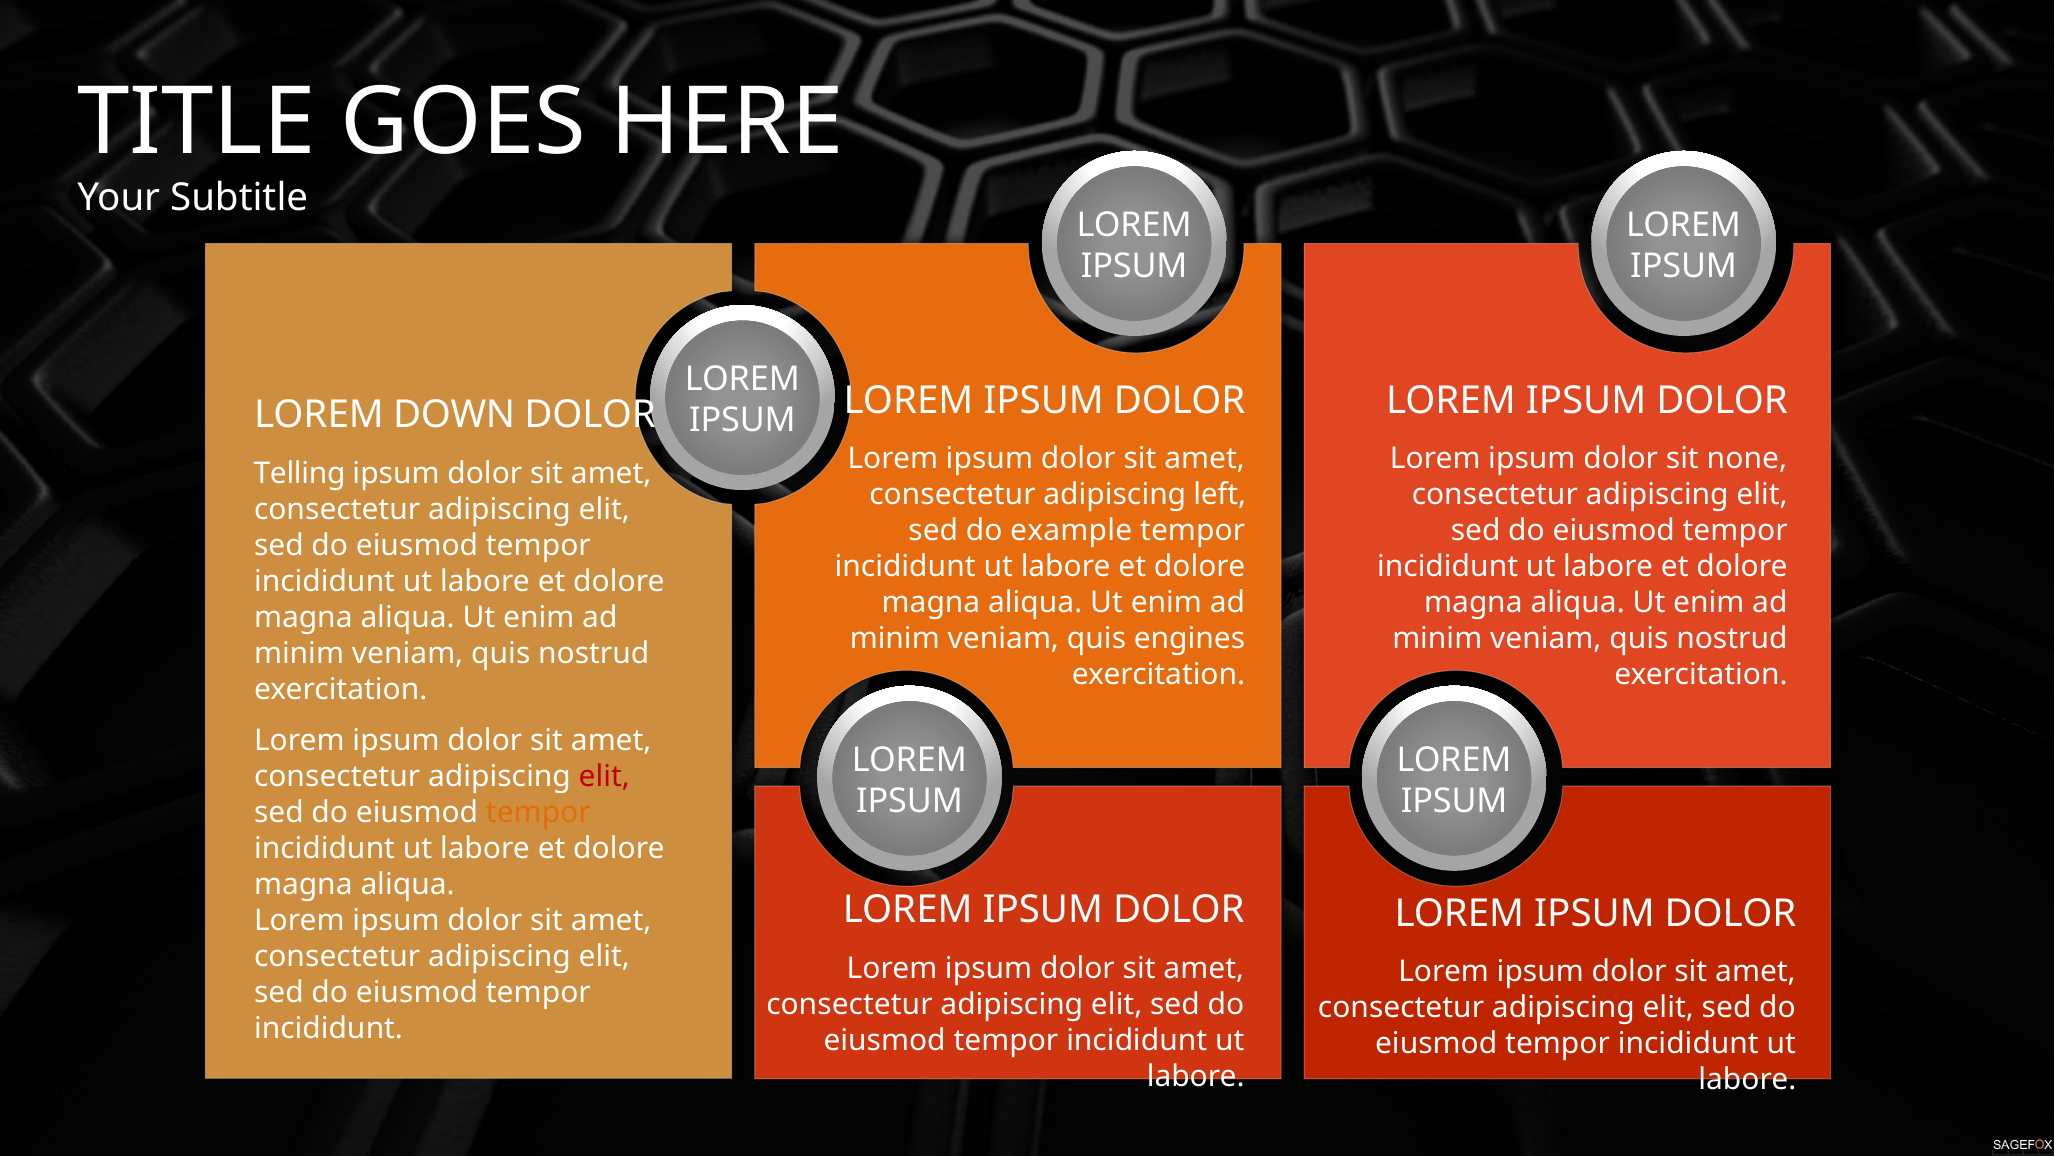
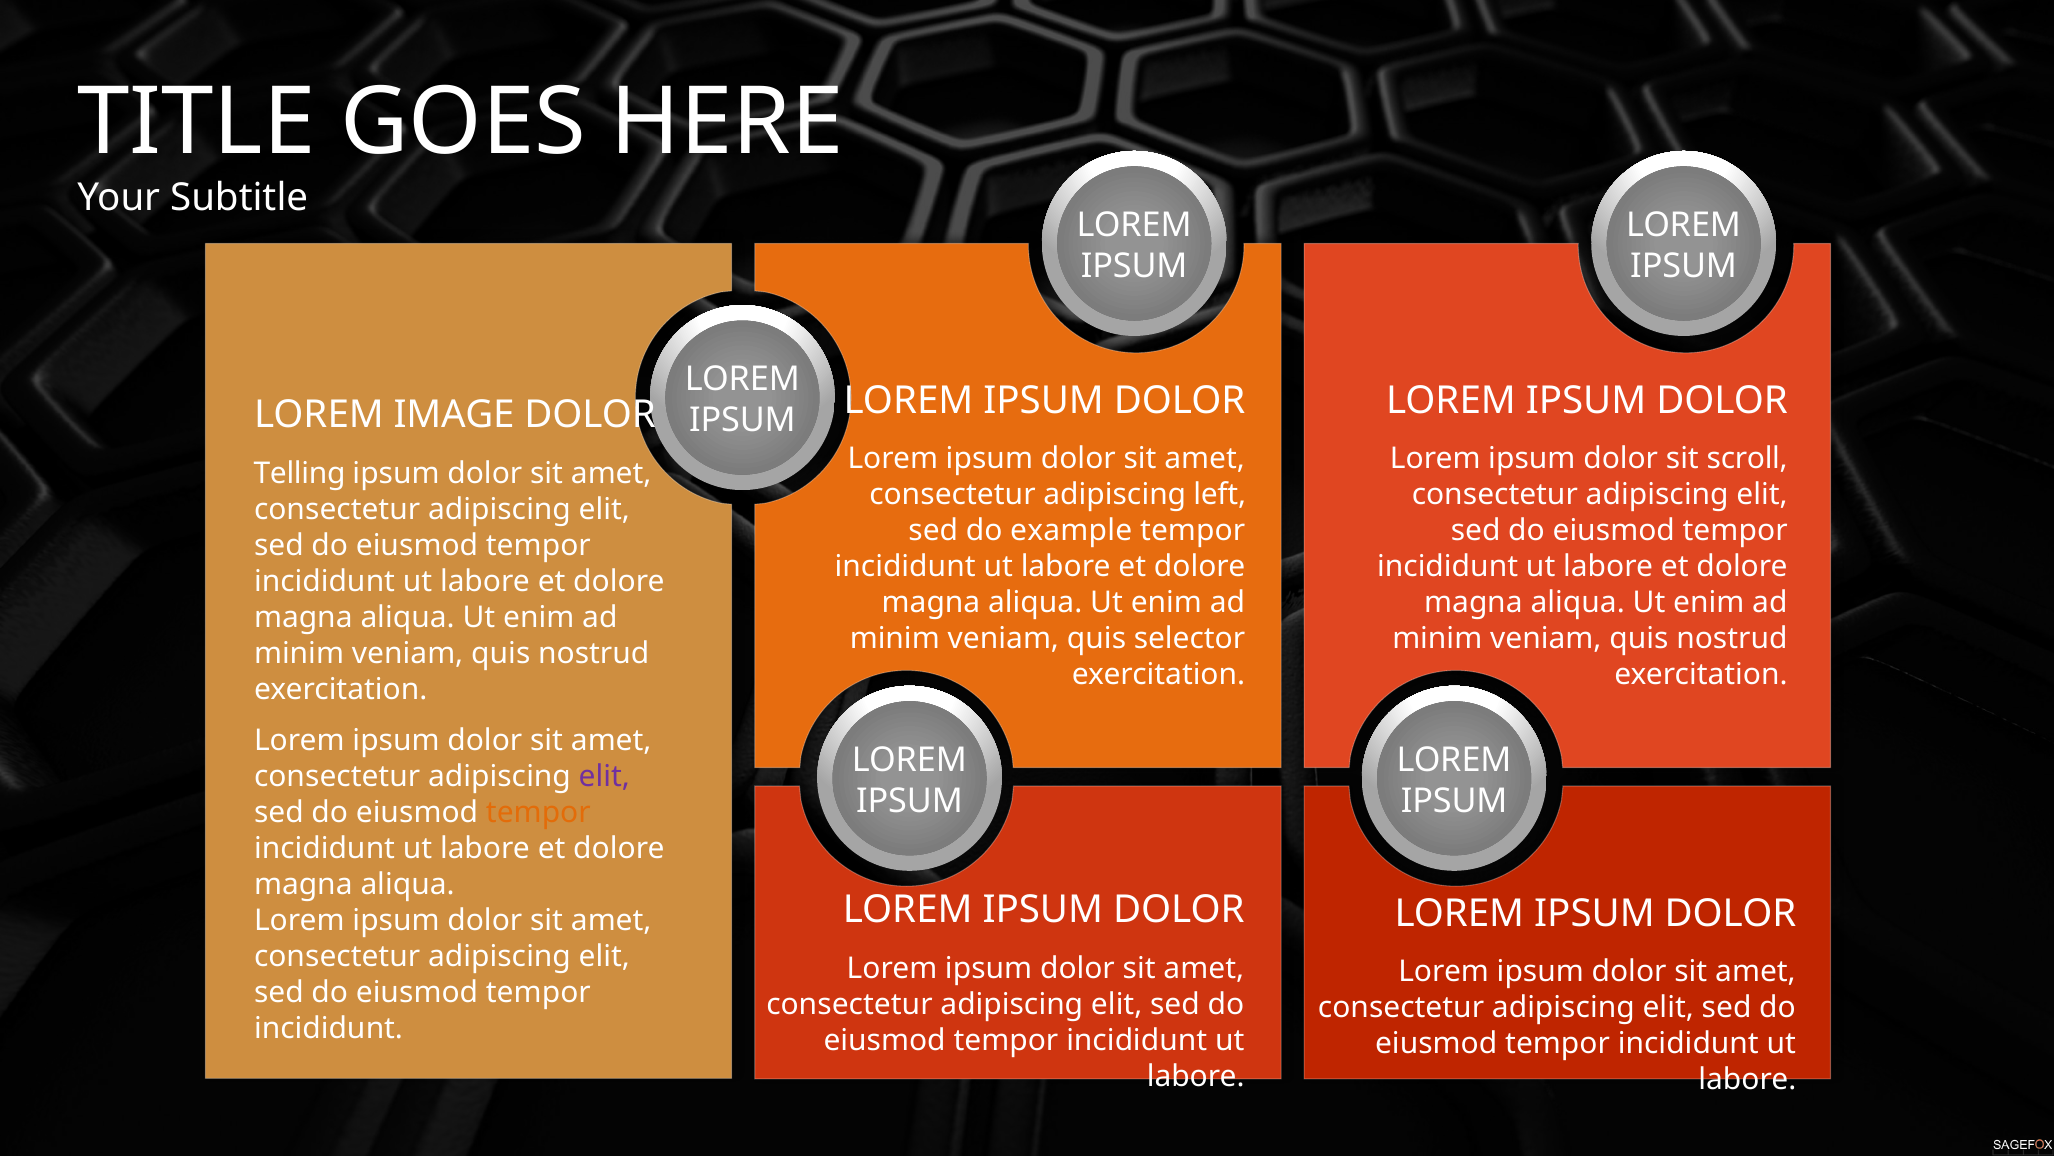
DOWN: DOWN -> IMAGE (454, 415)
none: none -> scroll (1747, 459)
engines: engines -> selector (1189, 638)
elit colour: red -> purple (604, 776)
